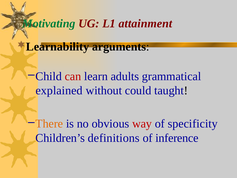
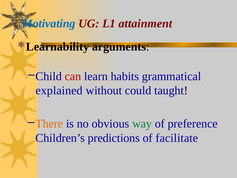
Motivating colour: green -> blue (49, 24)
adults: adults -> habits (125, 76)
way colour: red -> green (142, 124)
specificity: specificity -> preference (193, 124)
definitions: definitions -> predictions (114, 138)
inference: inference -> facilitate (177, 138)
